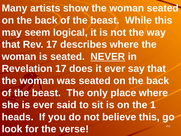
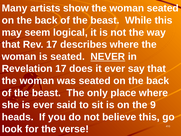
1: 1 -> 9 (153, 105)
